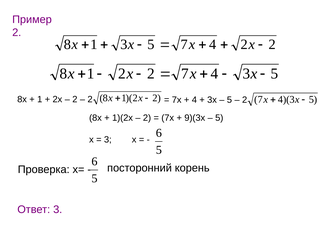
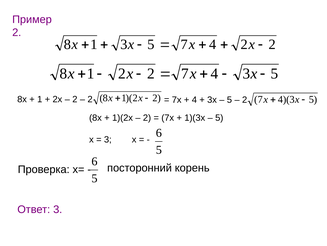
9)(3х: 9)(3х -> 1)(3х (195, 117)
